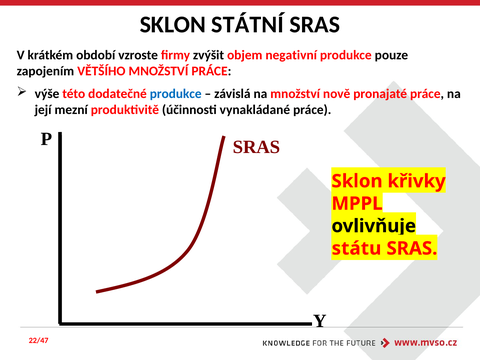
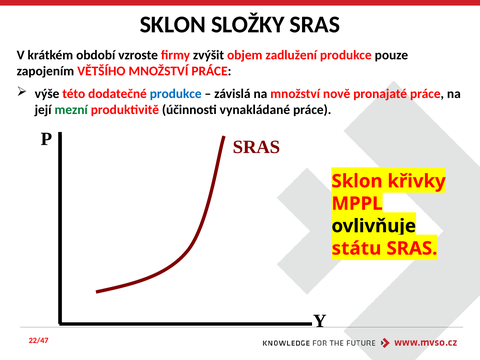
STÁTNÍ: STÁTNÍ -> SLOŽKY (248, 25)
negativní: negativní -> zadlužení (291, 55)
mezní colour: black -> green (71, 110)
